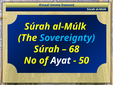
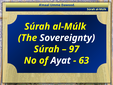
Sovereignty colour: light blue -> white (67, 38)
68: 68 -> 97 (74, 49)
50: 50 -> 63 (84, 60)
